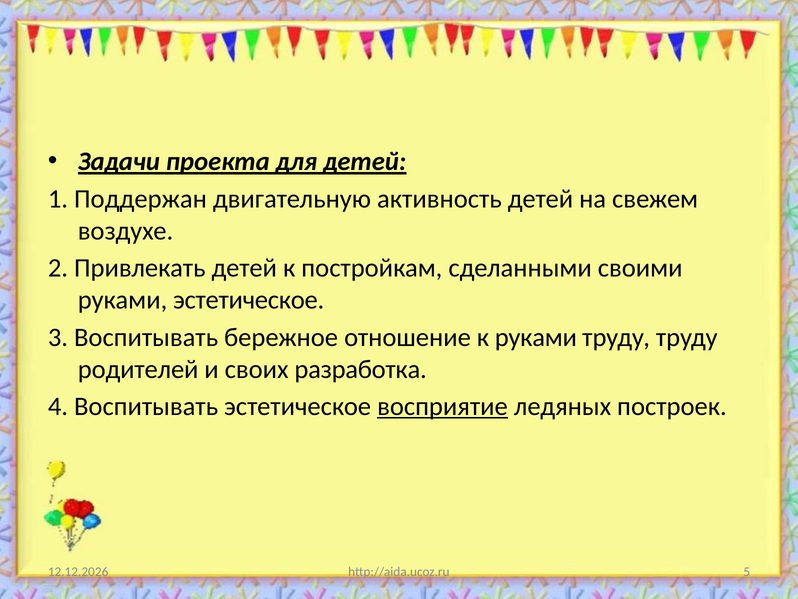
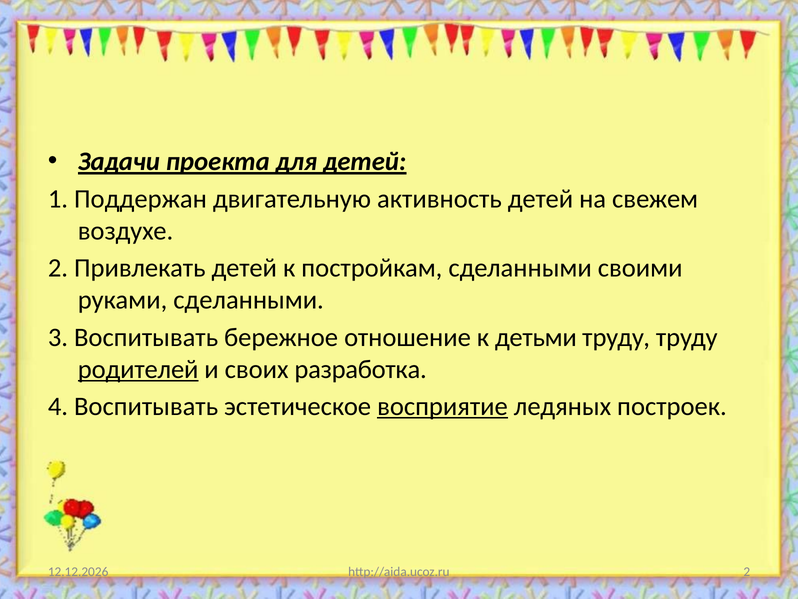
руками эстетическое: эстетическое -> сделанными (249, 300)
к руками: руками -> детьми (536, 337)
родителей underline: none -> present (138, 369)
http://aida.ucoz.ru 5: 5 -> 2 (747, 571)
